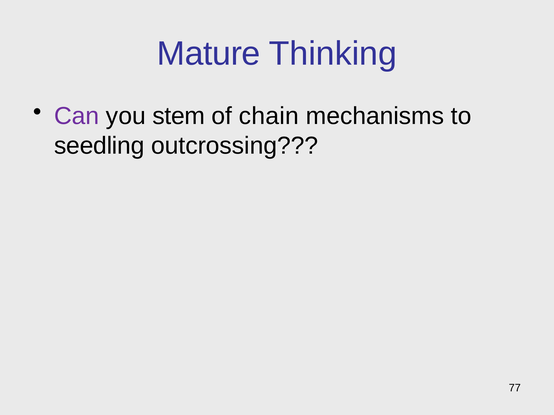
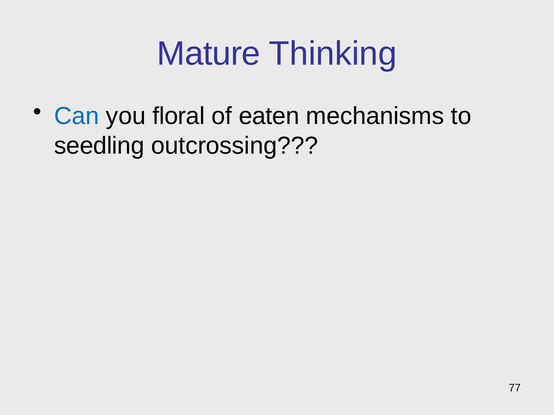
Can colour: purple -> blue (77, 116)
stem: stem -> floral (179, 116)
chain: chain -> eaten (269, 116)
